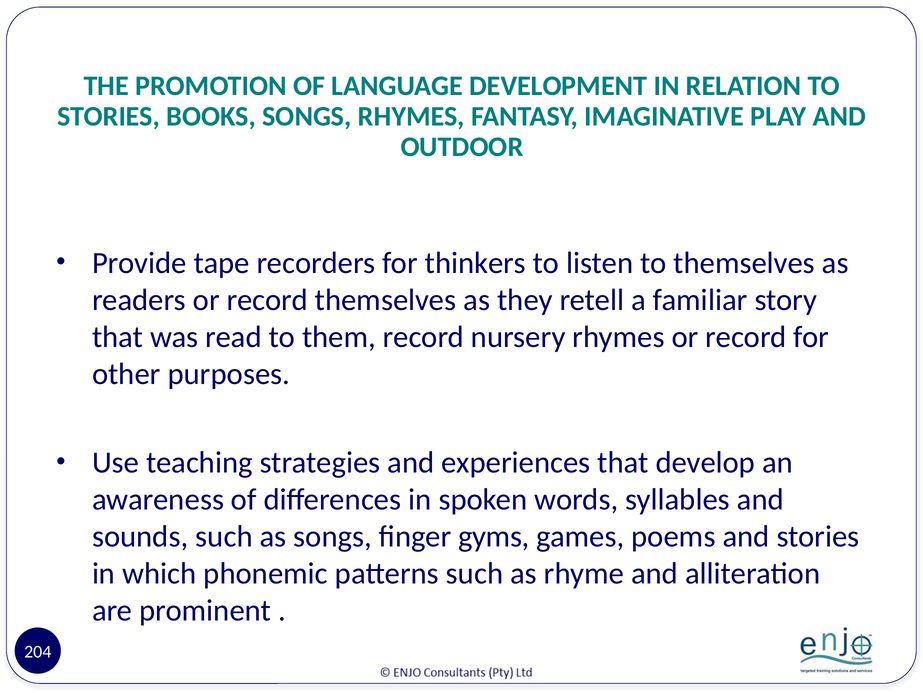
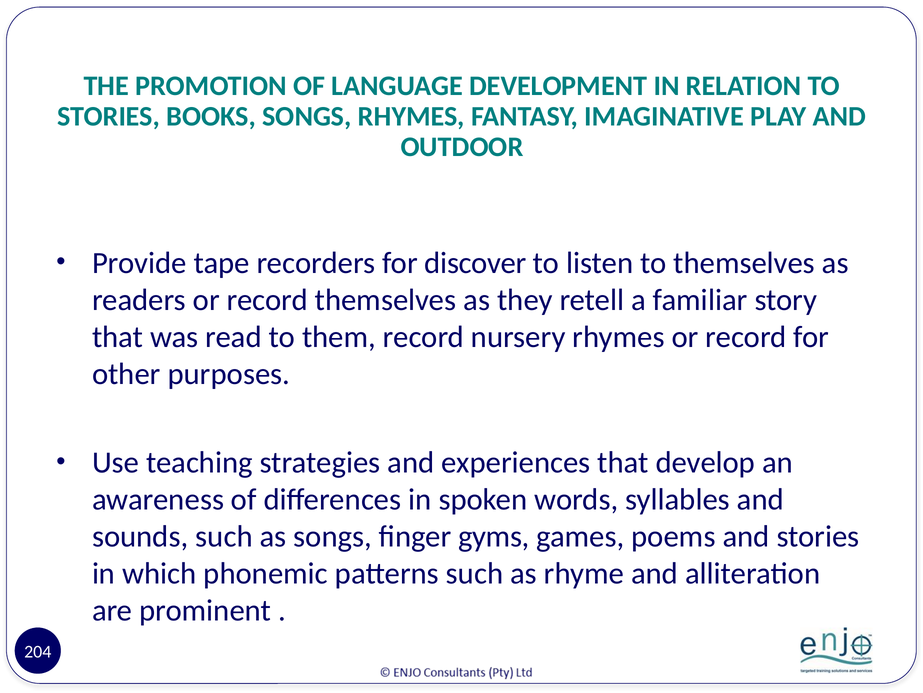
thinkers: thinkers -> discover (476, 263)
